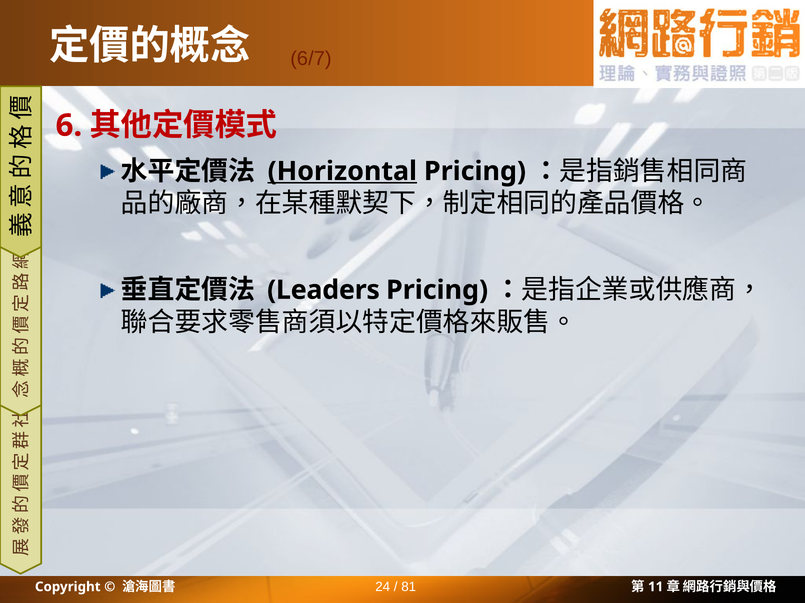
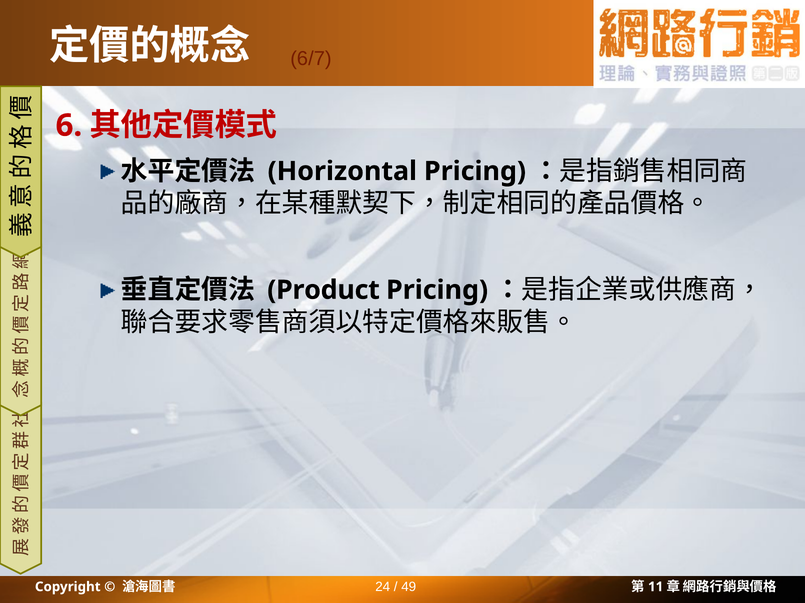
Horizontal underline: present -> none (342, 171)
Leaders: Leaders -> Product (324, 290)
81: 81 -> 49 (409, 587)
